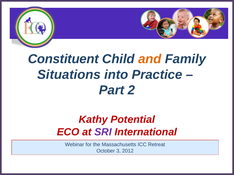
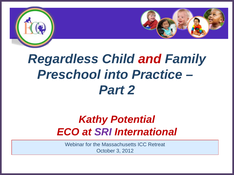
Constituent: Constituent -> Regardless (63, 59)
and colour: orange -> red (150, 59)
Situations: Situations -> Preschool (69, 75)
